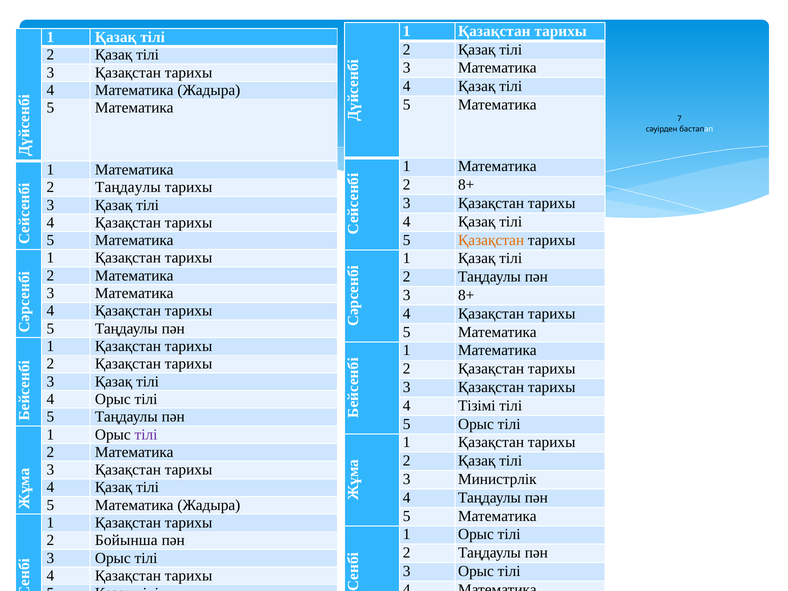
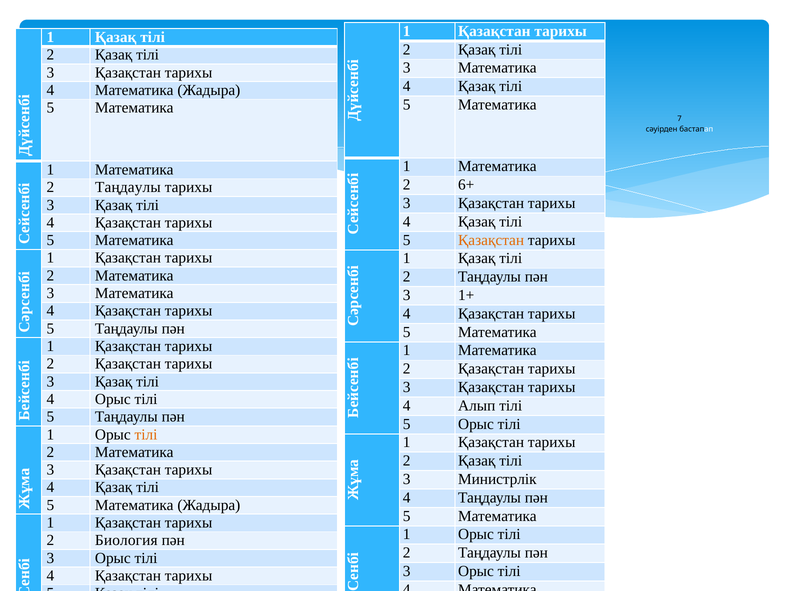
2 8+: 8+ -> 6+ (466, 185)
3 8+: 8+ -> 1+ (466, 295)
Тізімі: Тізімі -> Алып (477, 406)
тілі colour: purple -> orange (146, 434)
Бойынша: Бойынша -> Биология (126, 540)
